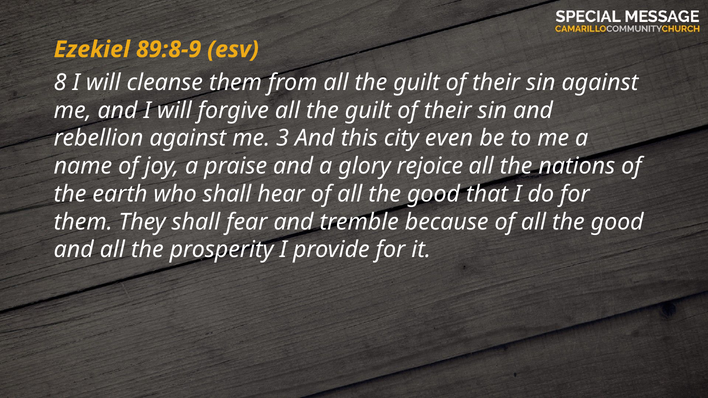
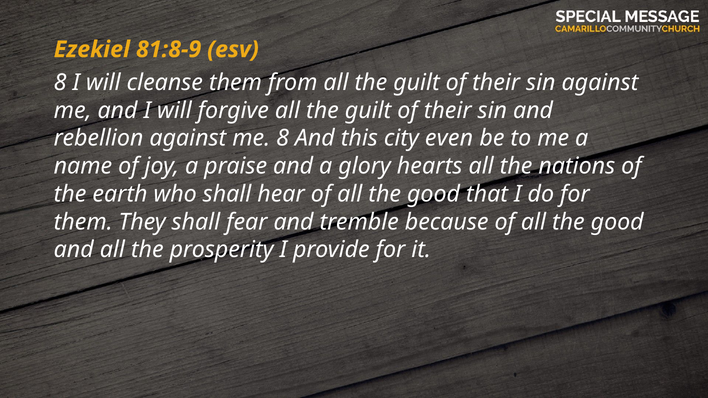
89:8-9: 89:8-9 -> 81:8-9 (169, 50)
me 3: 3 -> 8 (283, 138)
rejoice: rejoice -> hearts (430, 166)
